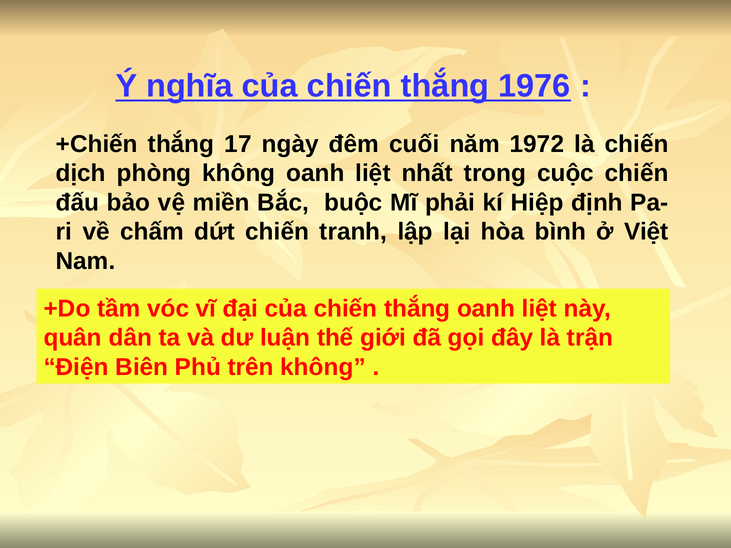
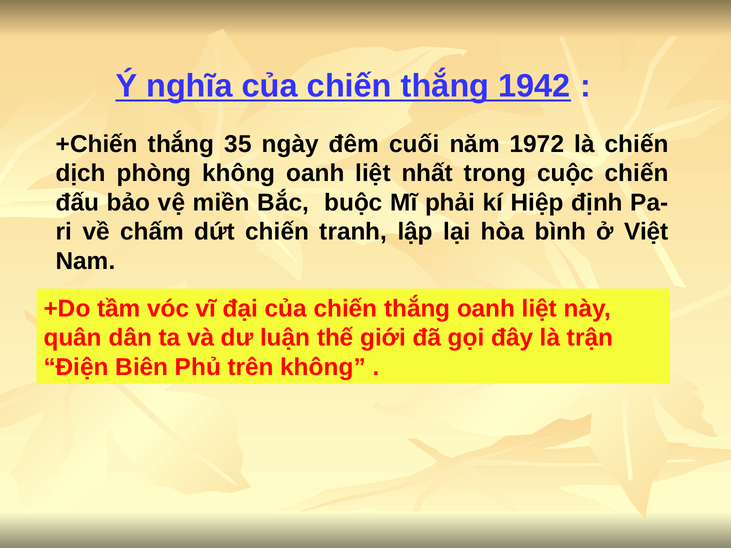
1976: 1976 -> 1942 (534, 86)
17: 17 -> 35 (238, 144)
